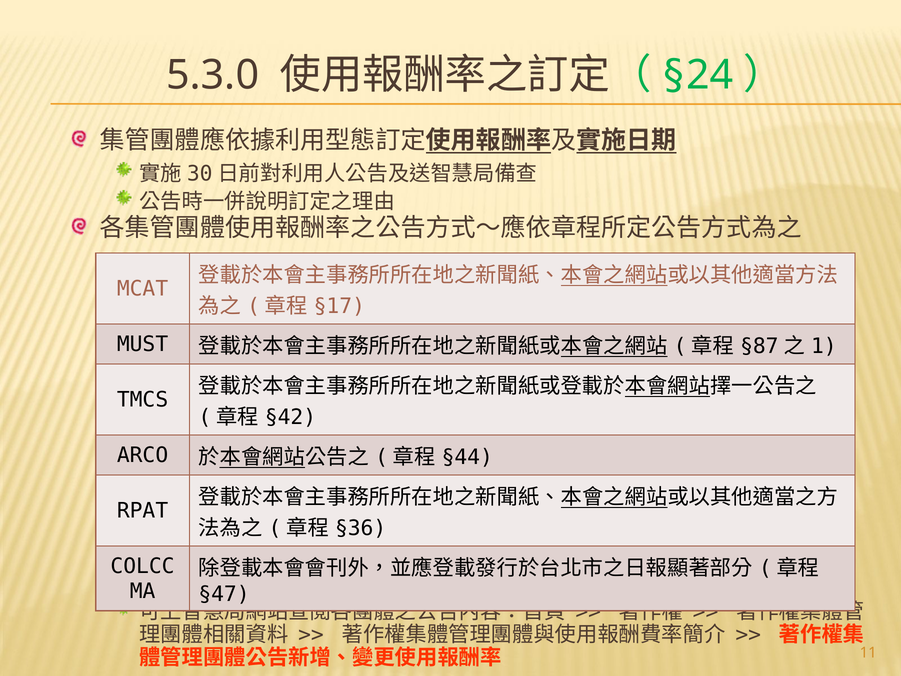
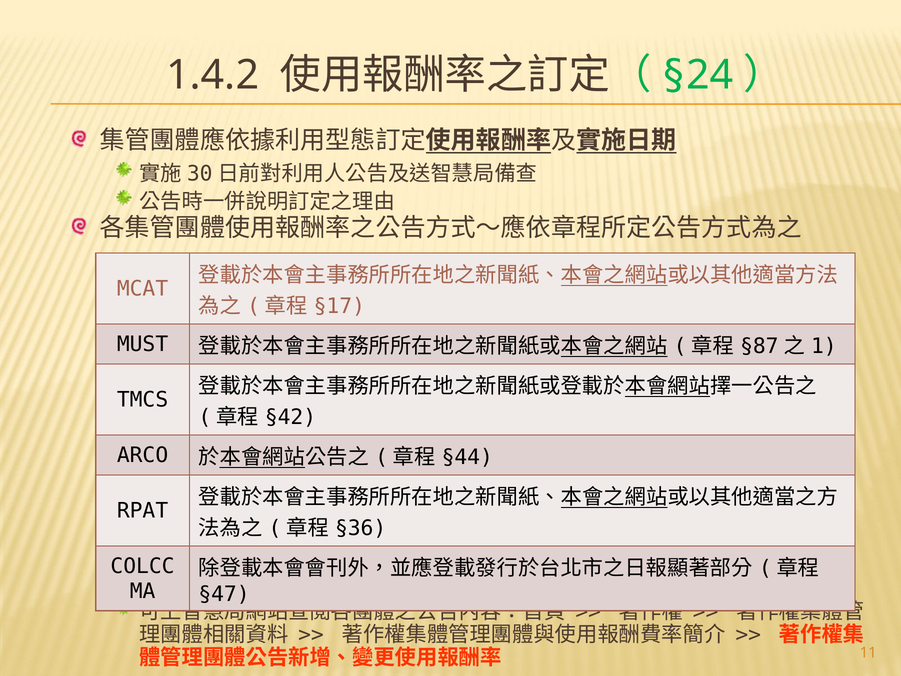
5.3.0: 5.3.0 -> 1.4.2 (213, 75)
